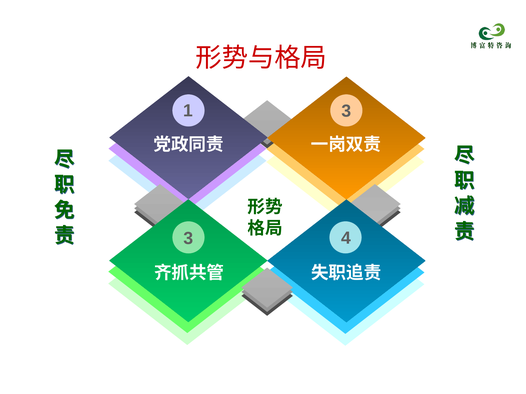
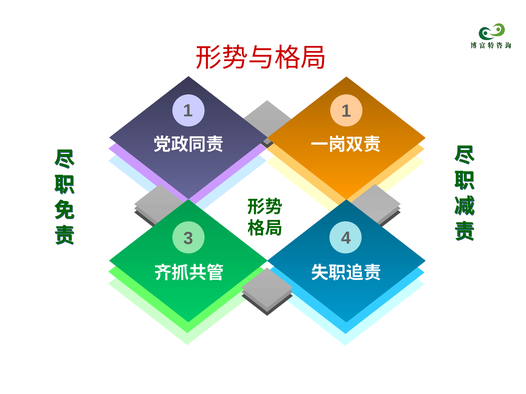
1 3: 3 -> 1 (346, 111)
